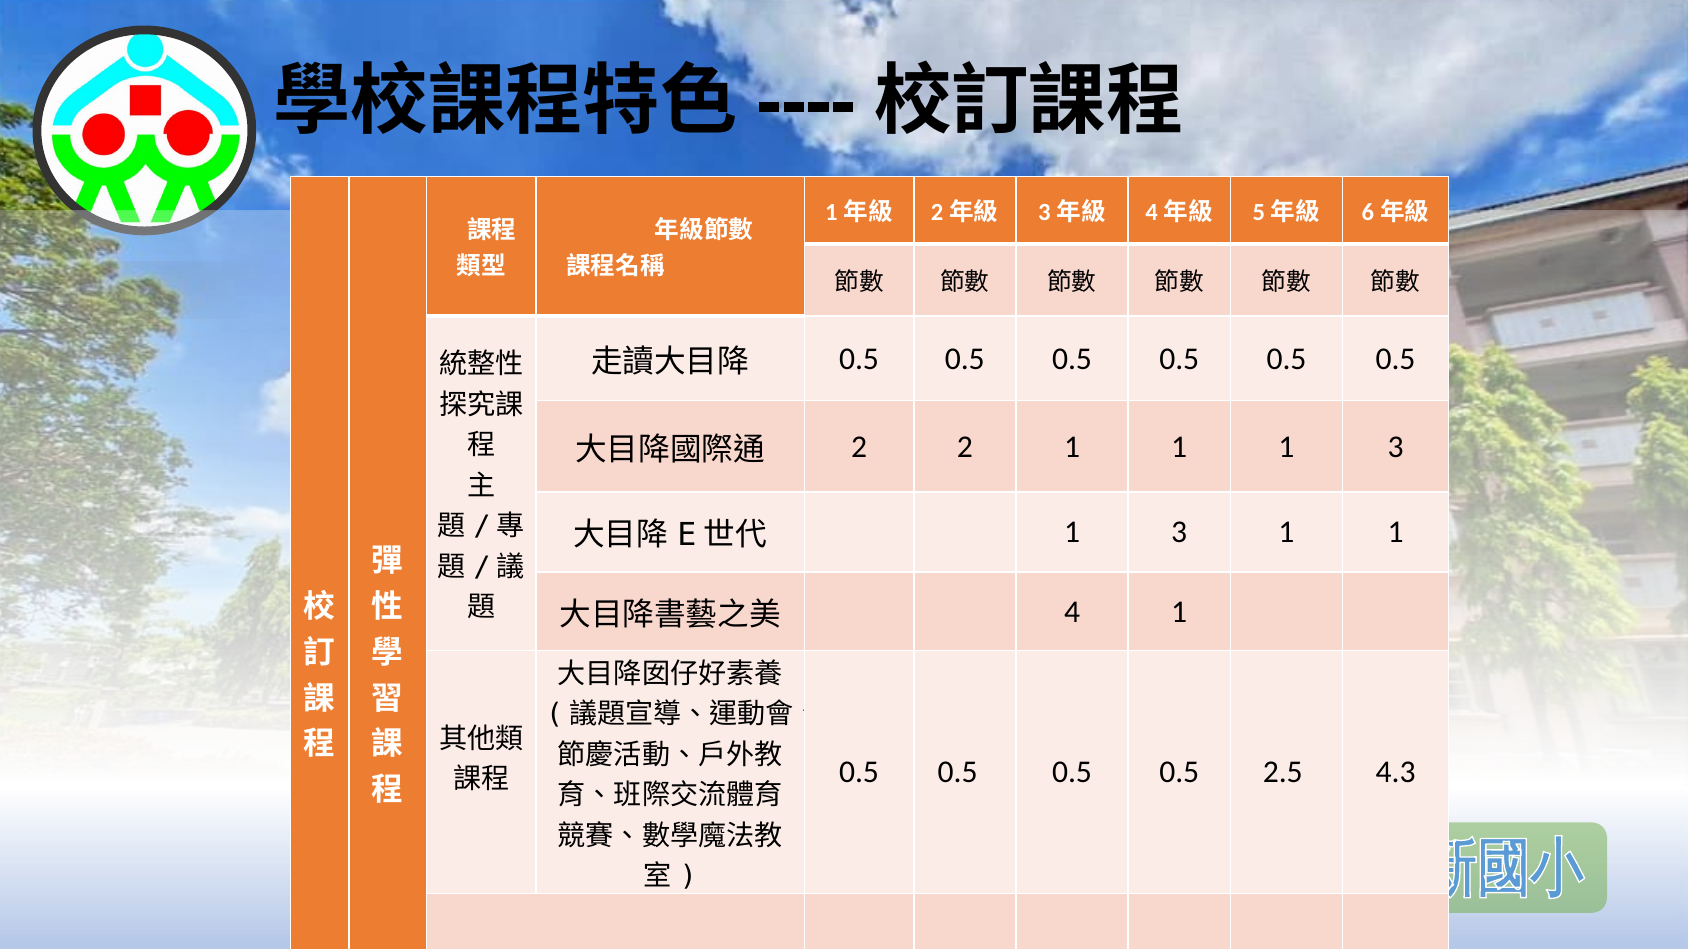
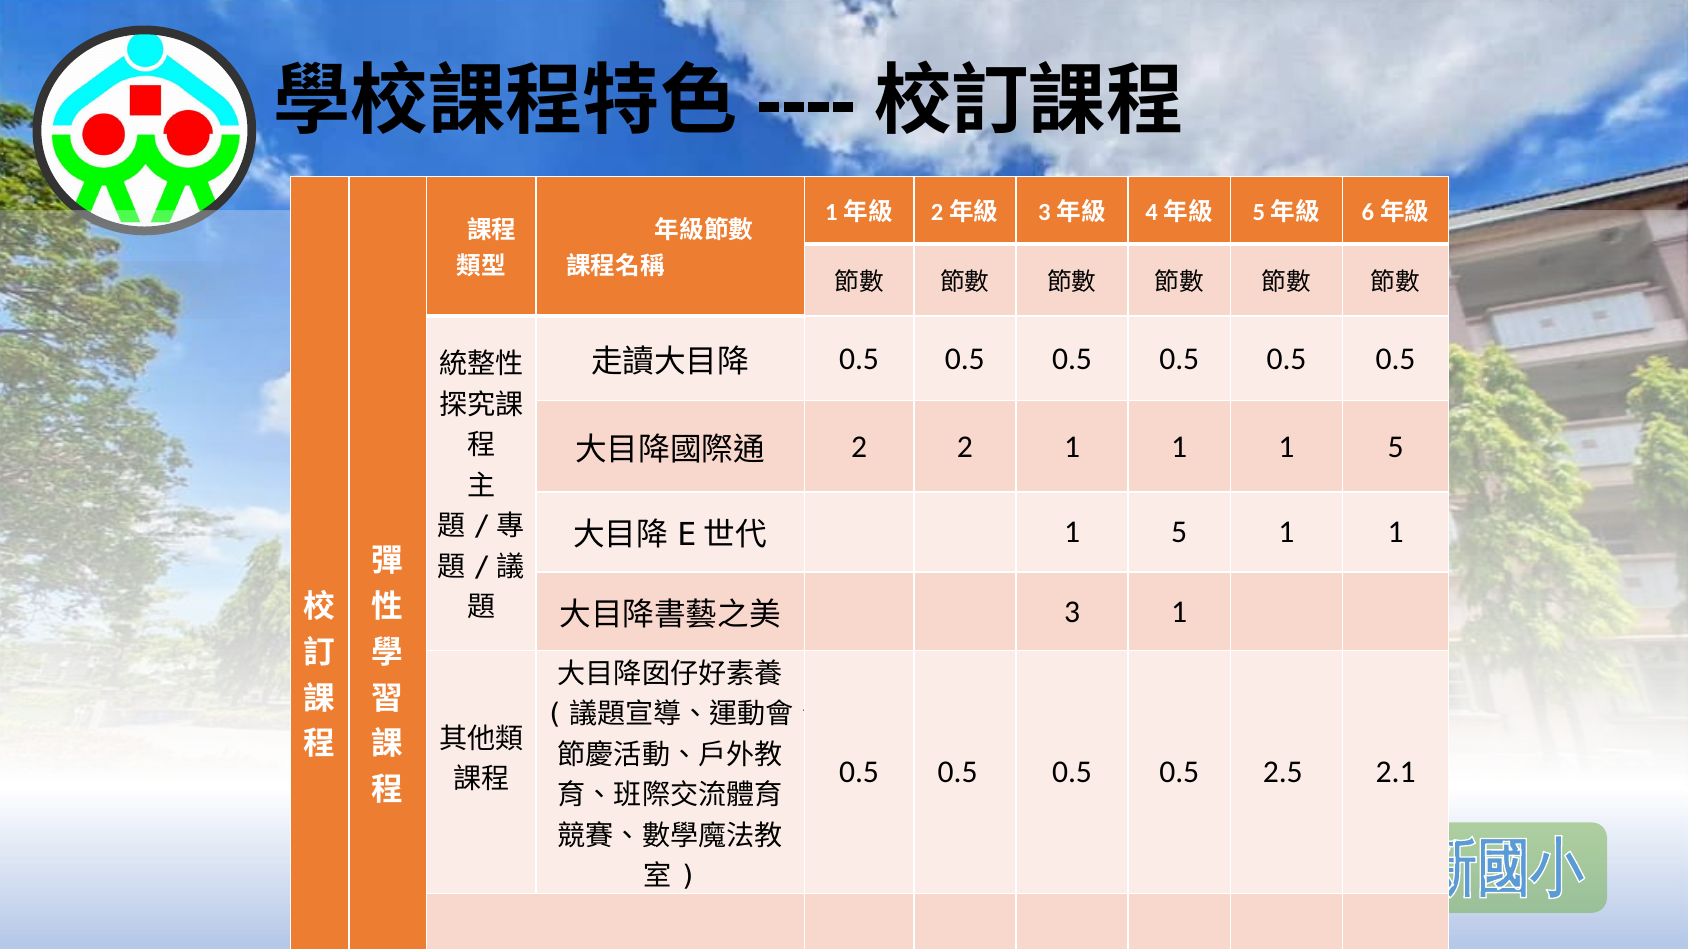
1 1 3: 3 -> 5 (1396, 447)
3: 3 -> 5 (1179, 533)
4: 4 -> 3 (1072, 612)
4.3: 4.3 -> 2.1 (1396, 773)
